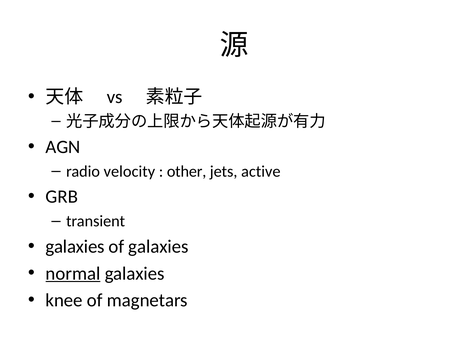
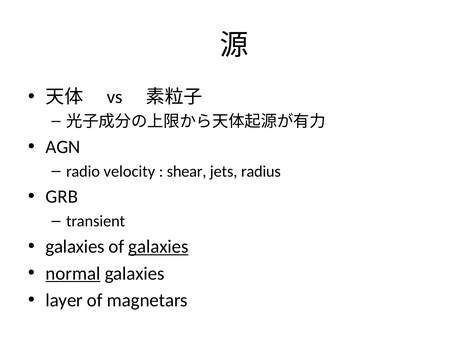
other: other -> shear (187, 171)
active: active -> radius (261, 171)
galaxies underline: none -> present (158, 247)
knee: knee -> layer (64, 300)
